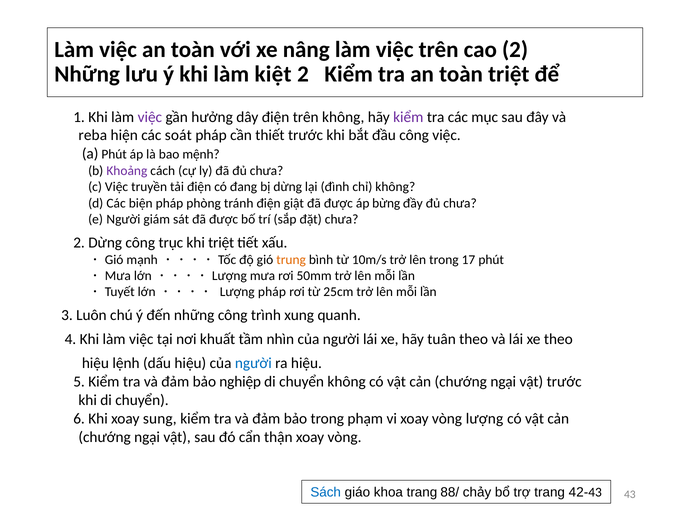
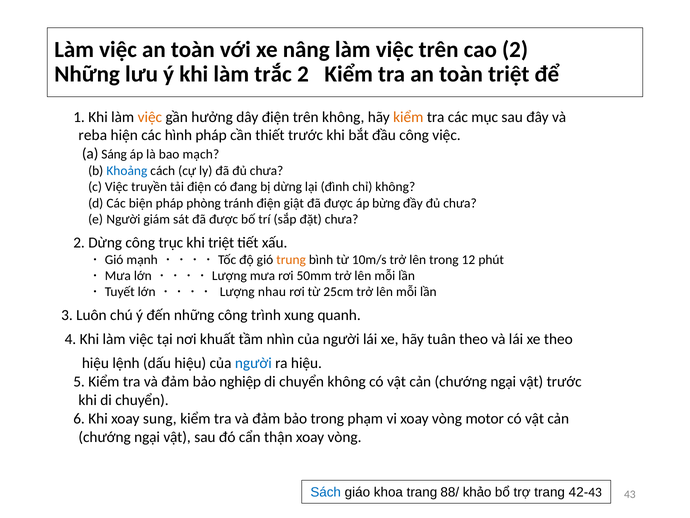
kiệt: kiệt -> trắc (273, 74)
việc colour: purple -> orange (150, 117)
kiểm colour: purple -> orange (408, 117)
soát: soát -> hình (178, 135)
a Phút: Phút -> Sáng (114, 154)
mệnh: mệnh -> mạch (201, 154)
Khoảng colour: purple -> blue (127, 171)
17: 17 -> 12 (468, 259)
Lượng pháp: pháp -> nhau (272, 292)
vòng lượng: lượng -> motor (485, 418)
chảy: chảy -> khảo (477, 492)
